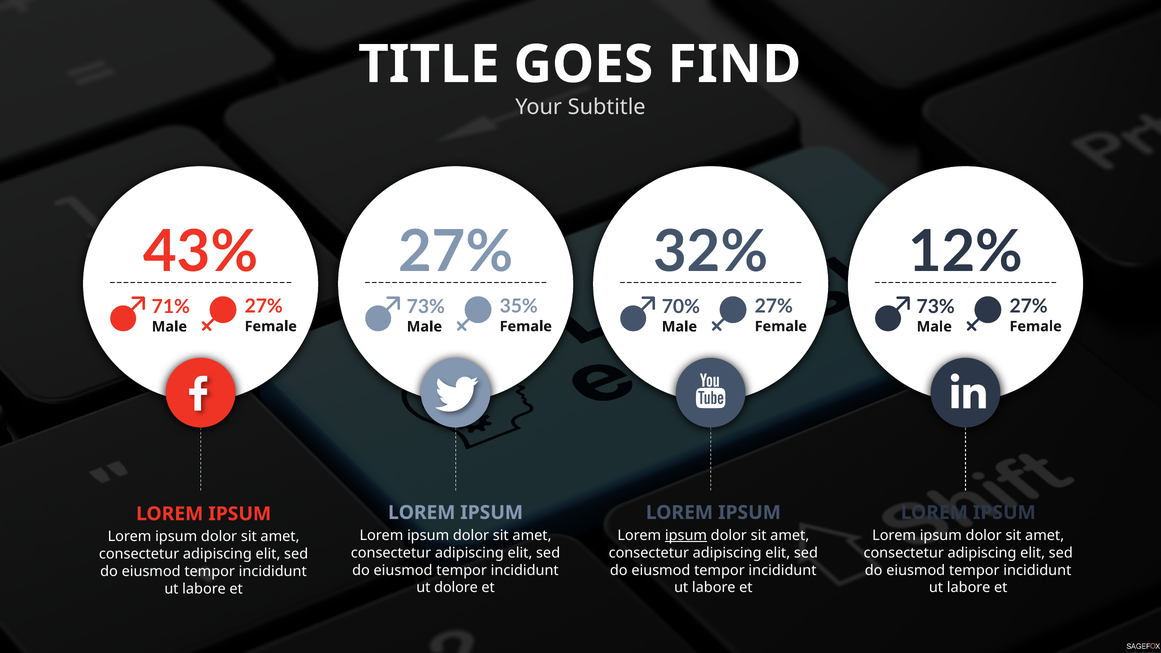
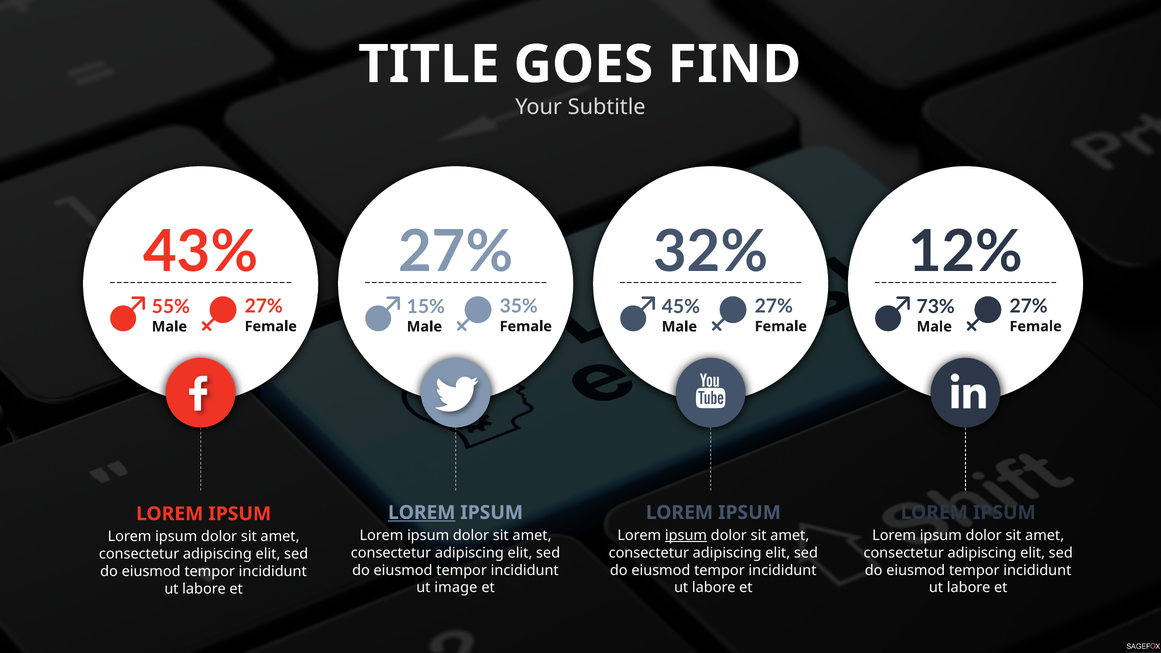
71%: 71% -> 55% (171, 307)
73%: 73% -> 15% (426, 307)
70%: 70% -> 45% (681, 307)
LOREM underline: none -> present (422, 513)
dolore: dolore -> image (456, 588)
